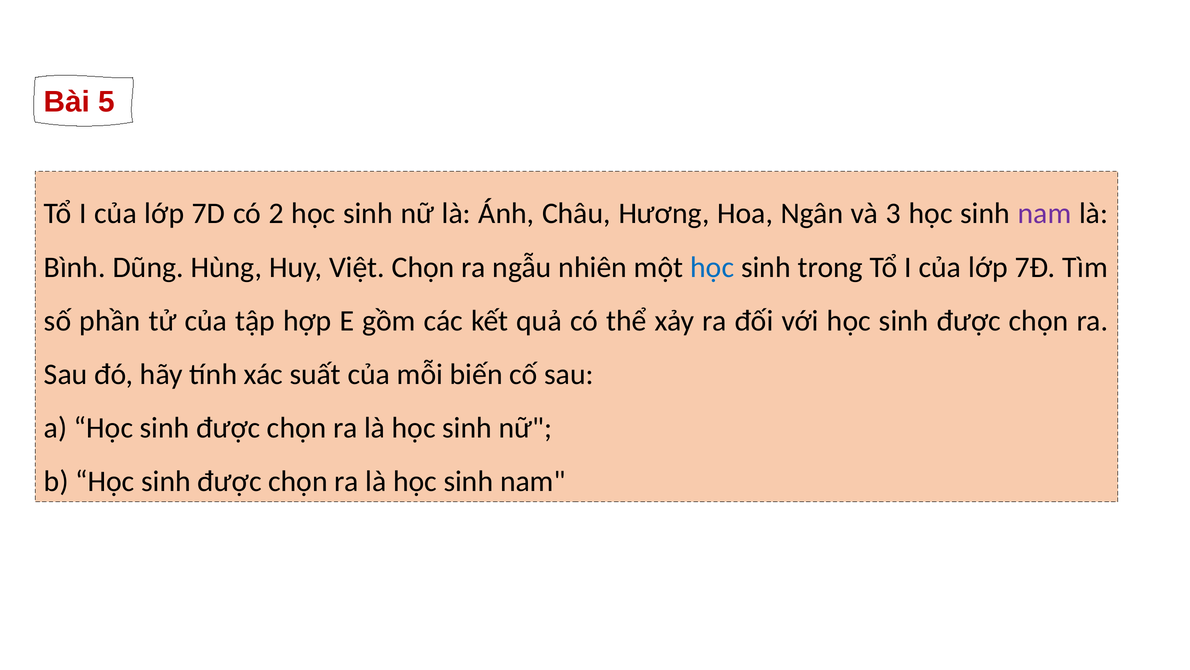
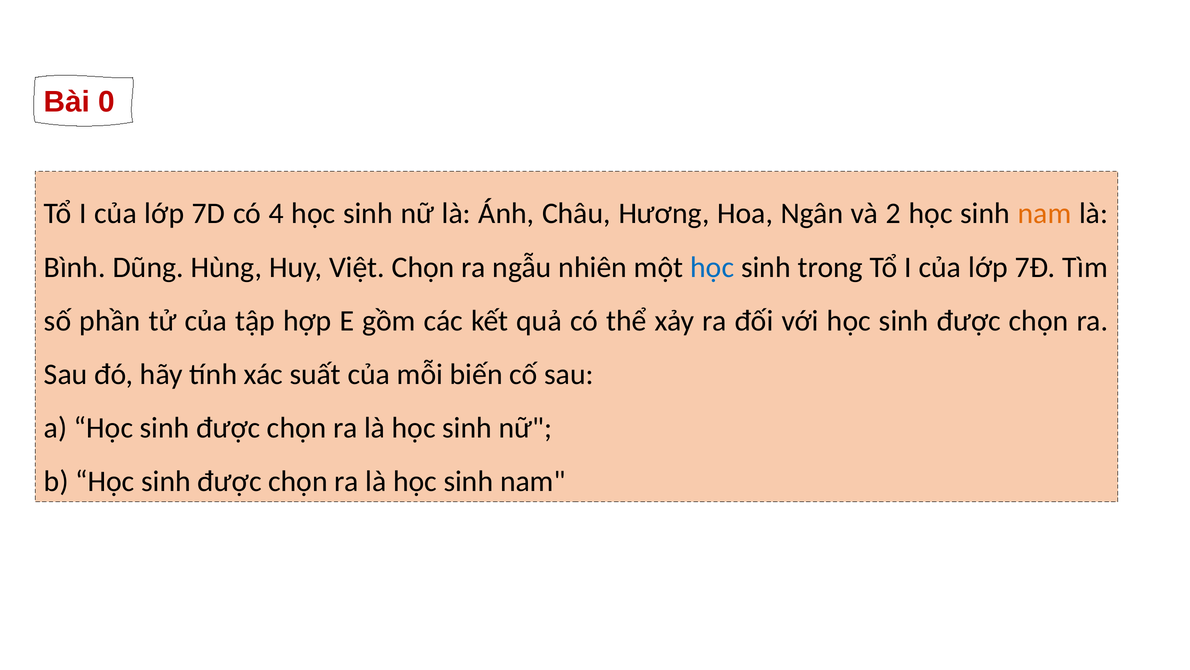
5: 5 -> 0 (107, 102)
2: 2 -> 4 (276, 213)
3: 3 -> 2 (893, 213)
nam colour: purple -> orange (1044, 213)
